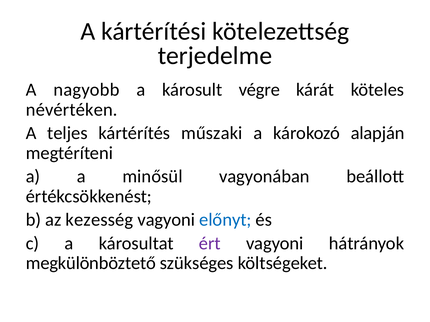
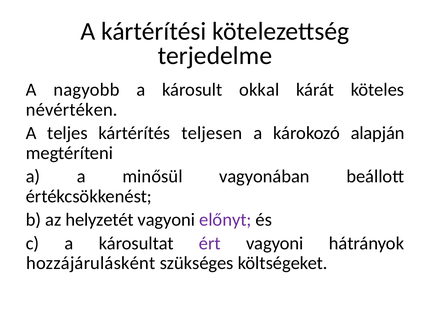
végre: végre -> okkal (259, 90)
műszaki: műszaki -> teljesen (212, 133)
kezesség: kezesség -> helyzetét (100, 220)
előnyt colour: blue -> purple (225, 220)
megkülönböztető: megkülönböztető -> hozzájárulásként (91, 264)
